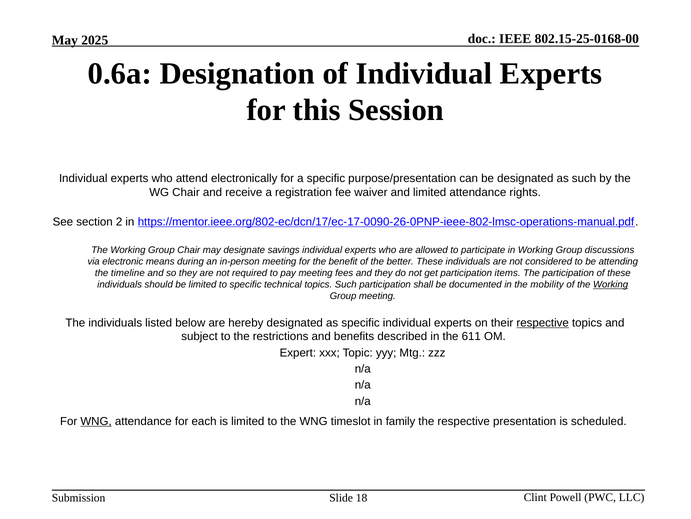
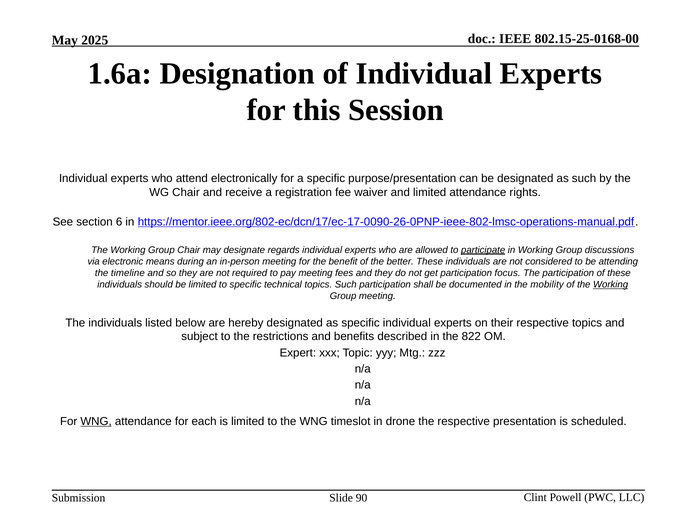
0.6a: 0.6a -> 1.6a (120, 73)
2: 2 -> 6 (119, 222)
savings: savings -> regards (284, 250)
participate underline: none -> present (483, 250)
items: items -> focus (508, 273)
respective underline: present -> none (543, 322)
611: 611 -> 822 (471, 336)
family: family -> drone (400, 421)
18: 18 -> 90 (362, 497)
